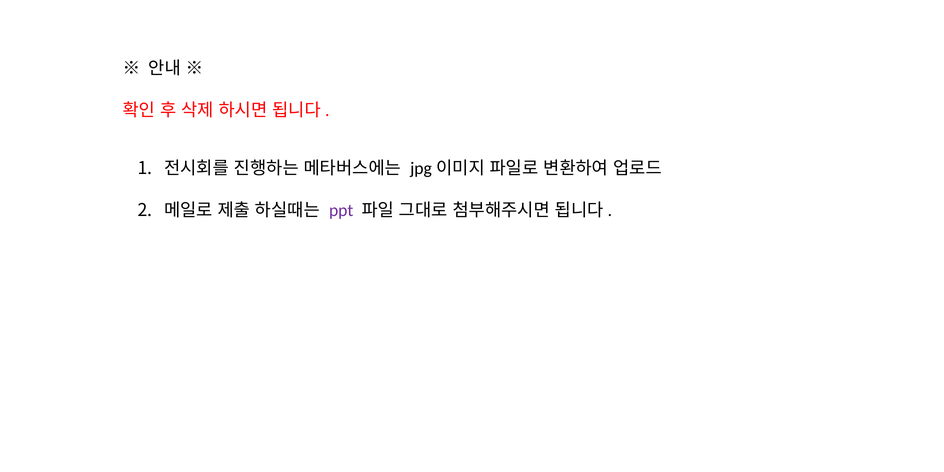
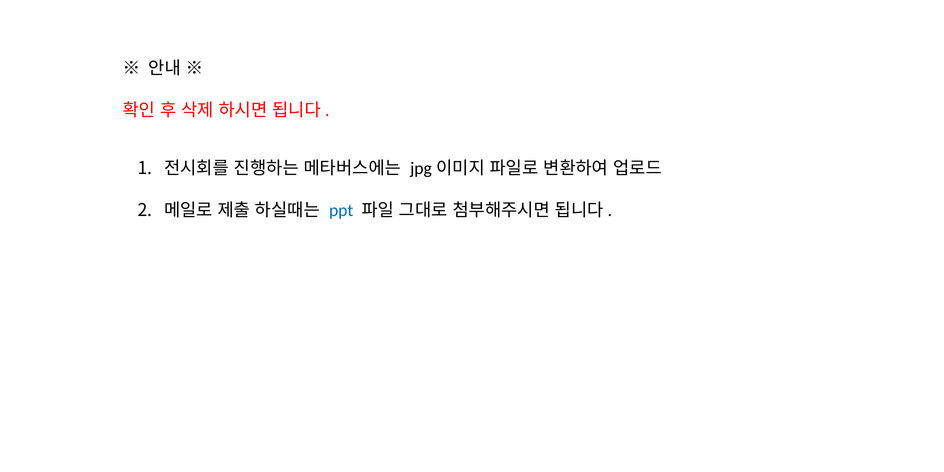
ppt colour: purple -> blue (341, 211)
